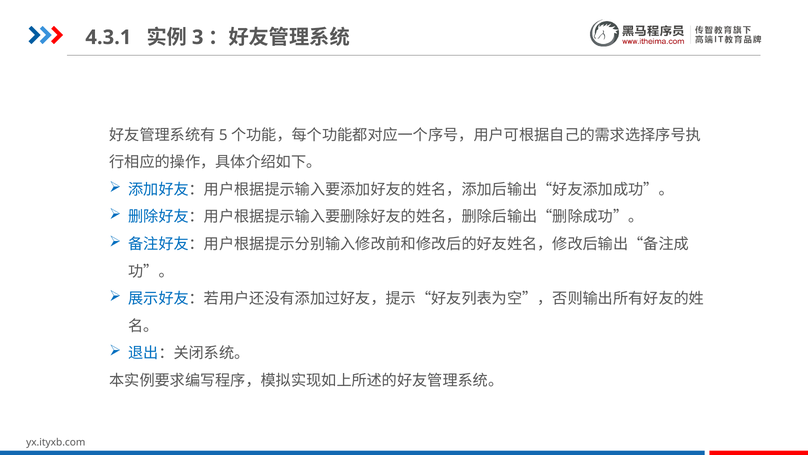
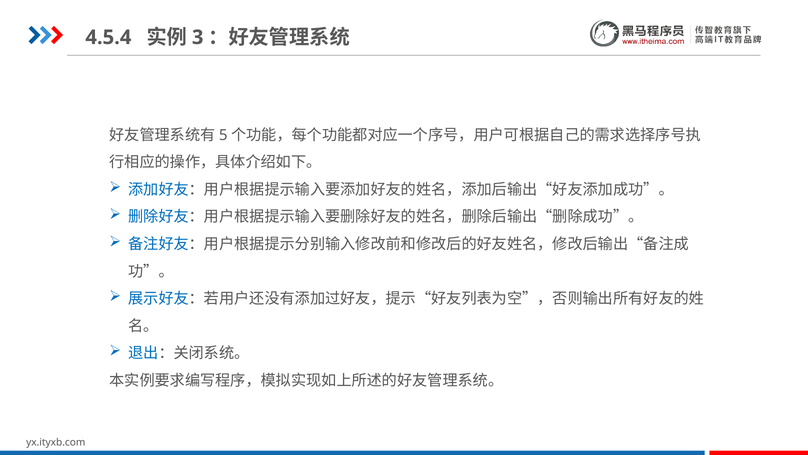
4.3.1: 4.3.1 -> 4.5.4 (108, 37)
